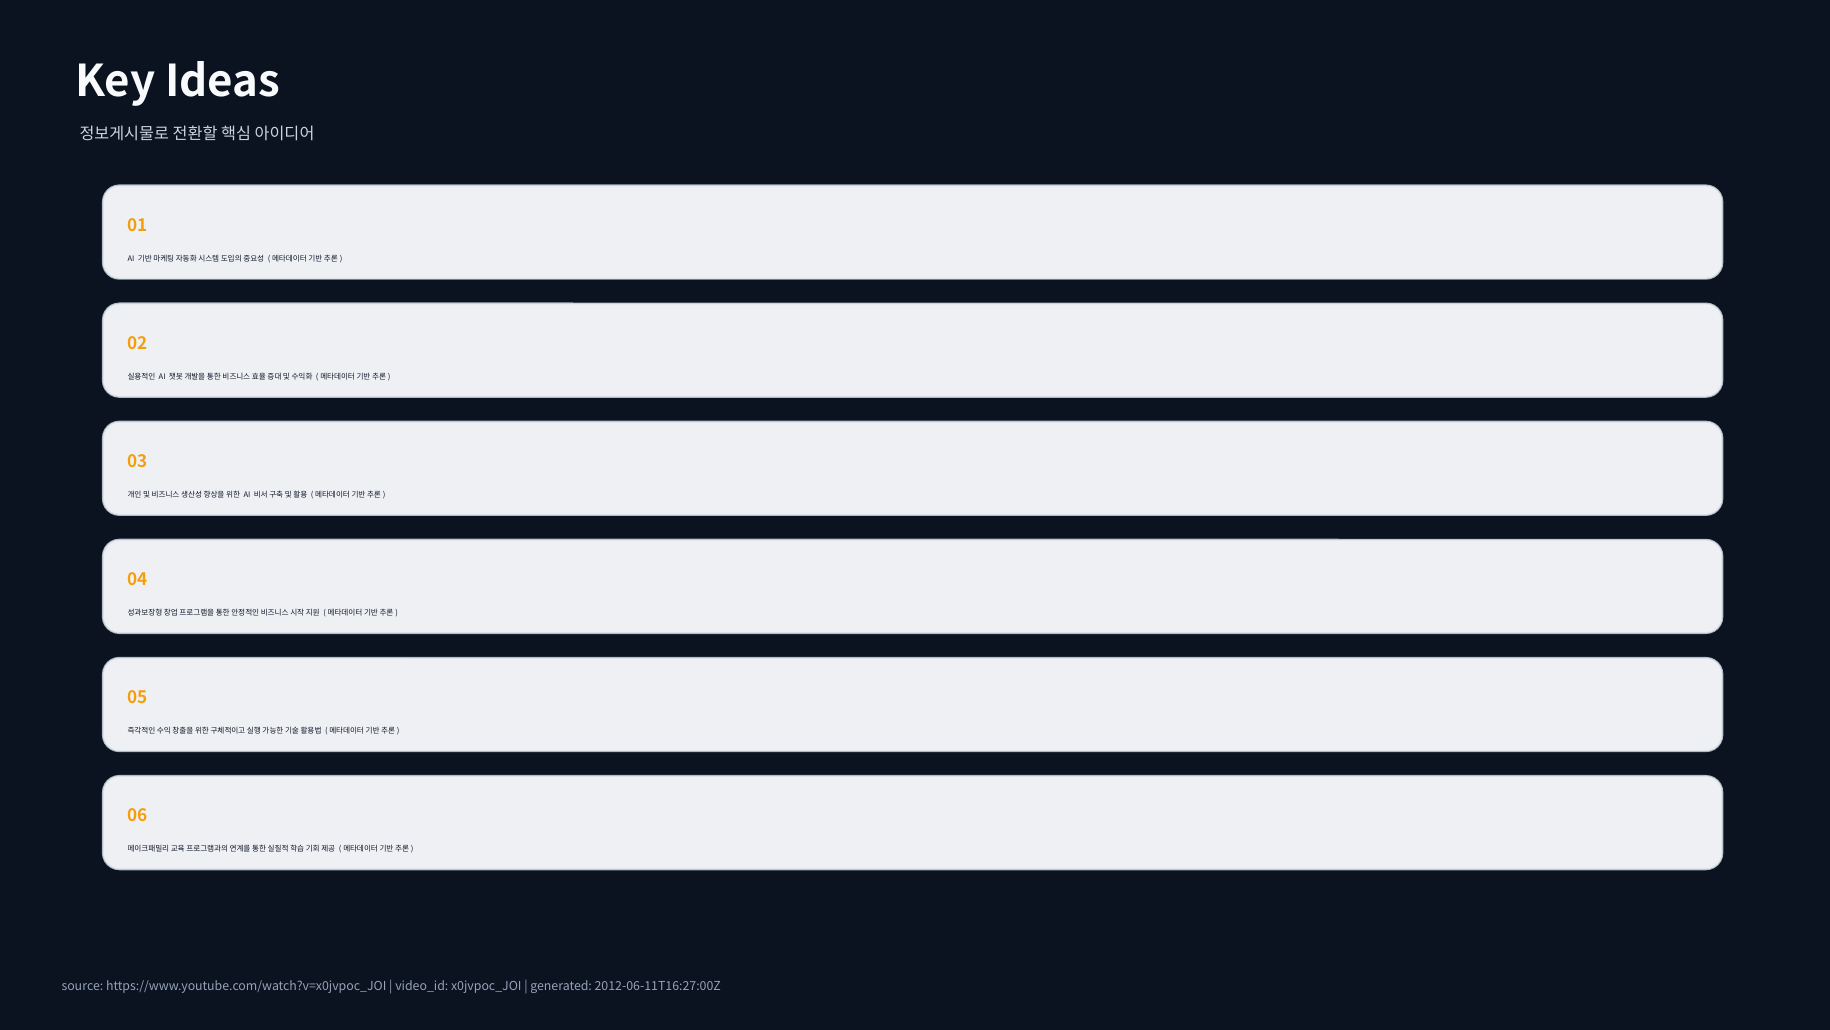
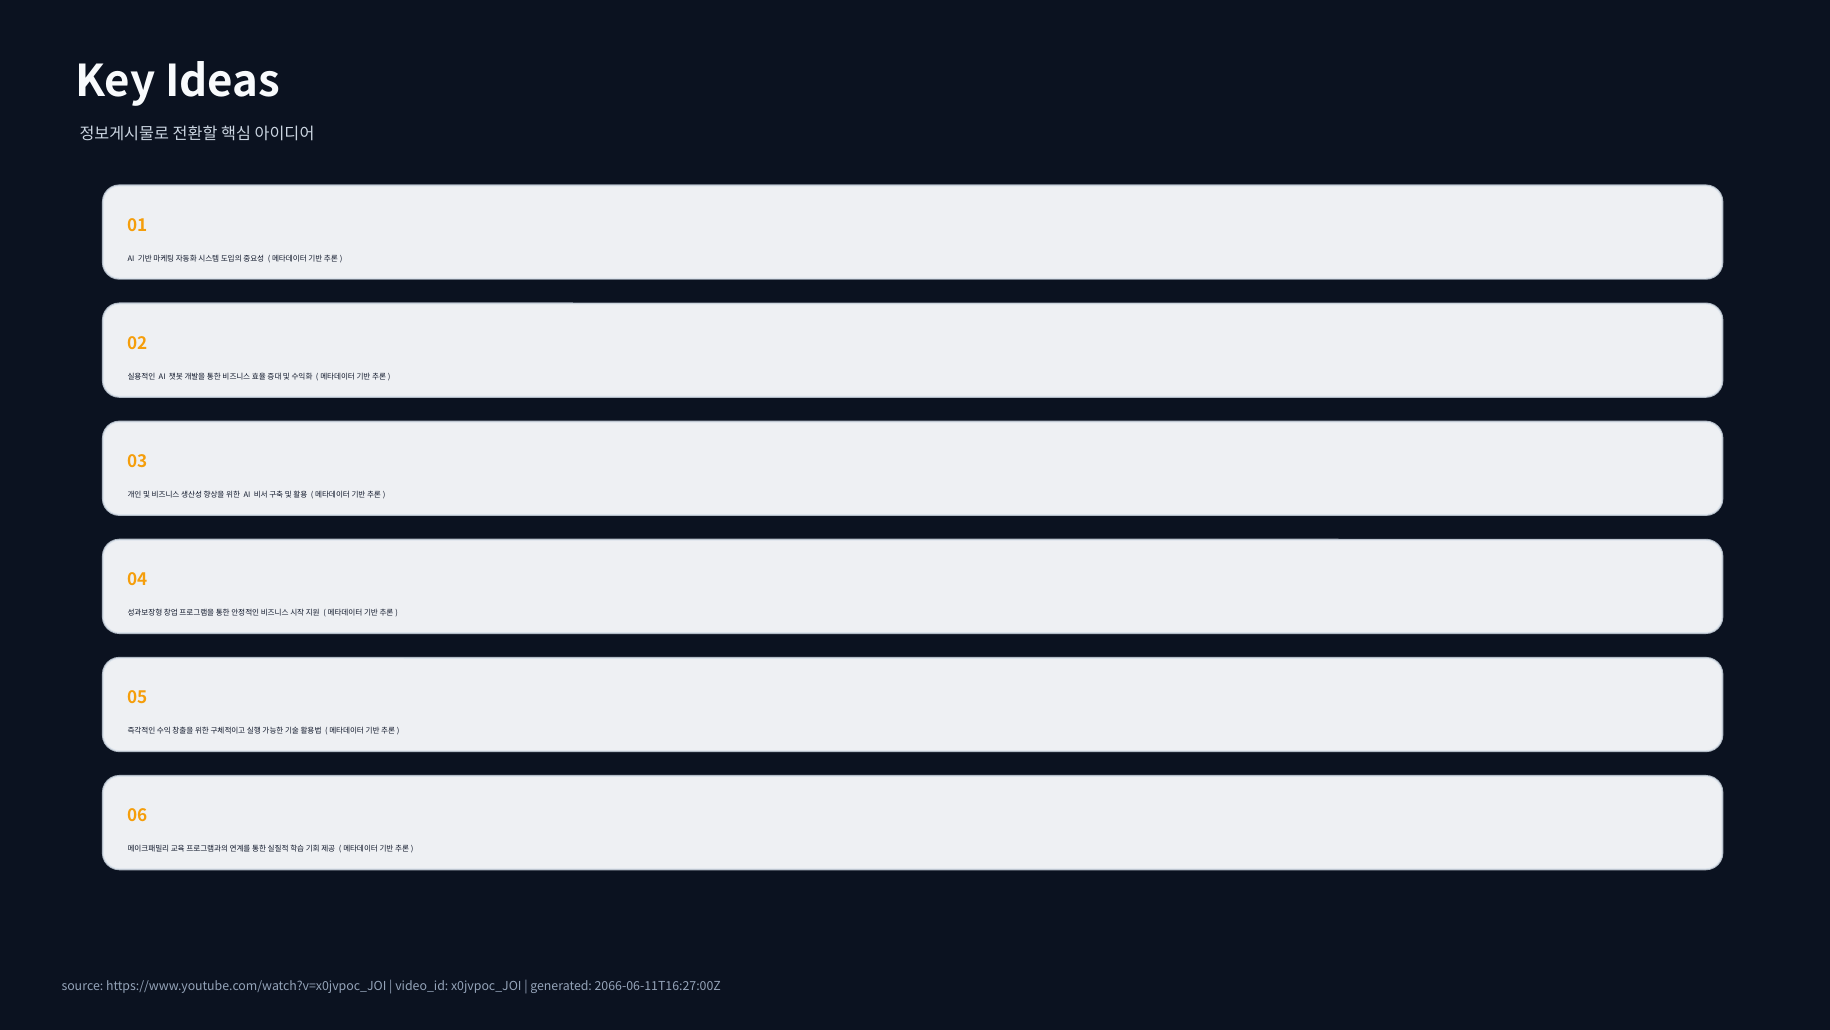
2012-06-11T16:27:00Z: 2012-06-11T16:27:00Z -> 2066-06-11T16:27:00Z (658, 986)
